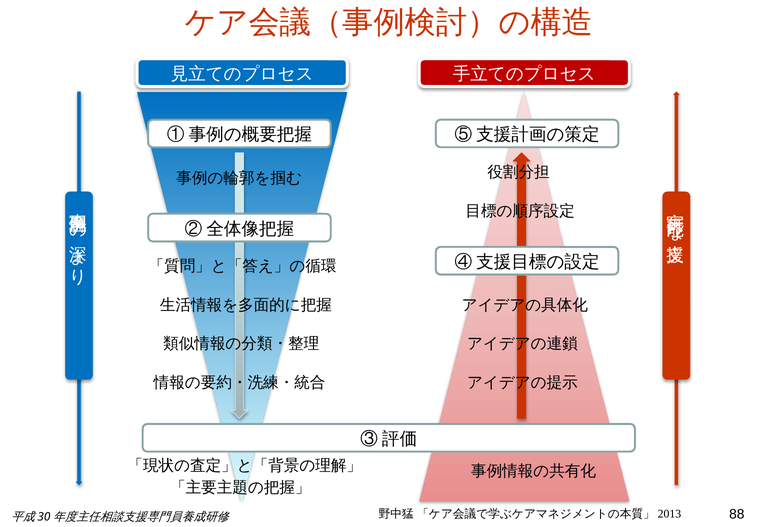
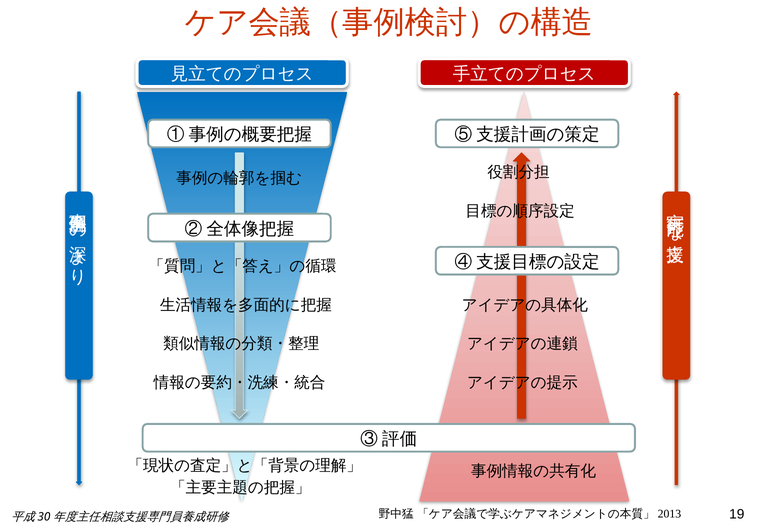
88: 88 -> 19 (737, 514)
